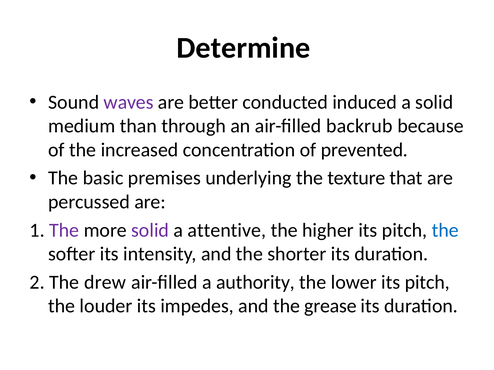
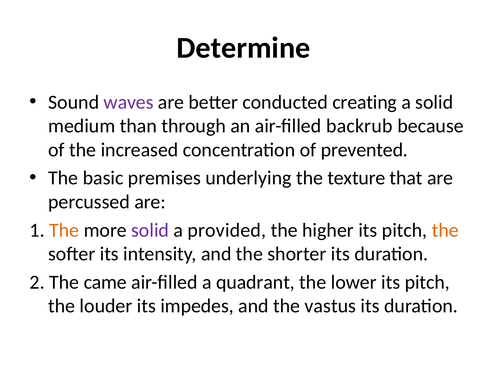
induced: induced -> creating (365, 102)
The colour: purple -> orange (64, 230)
attentive: attentive -> provided (227, 230)
the colour: blue -> orange (445, 230)
drew: drew -> came (105, 283)
authority: authority -> quadrant (255, 283)
grease: grease -> vastus (330, 307)
